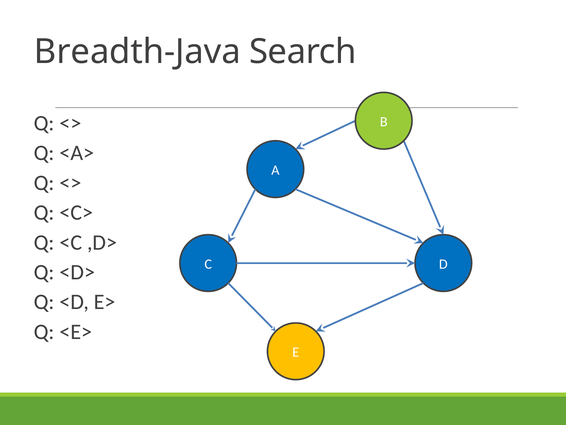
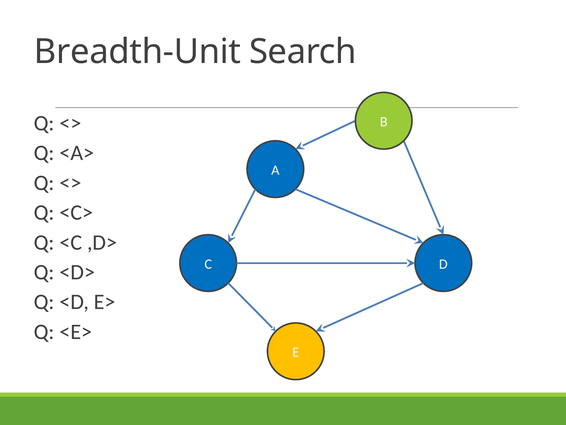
Breadth-Java: Breadth-Java -> Breadth-Unit (138, 52)
